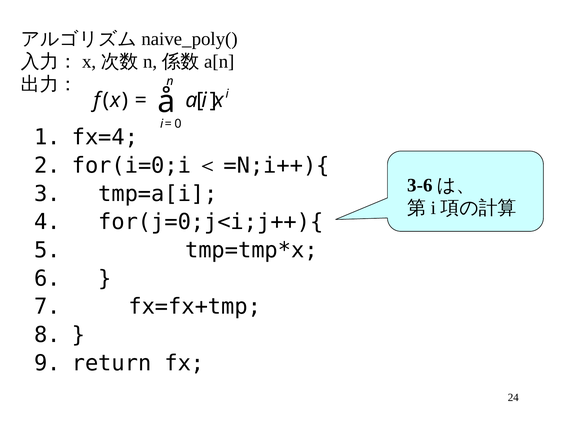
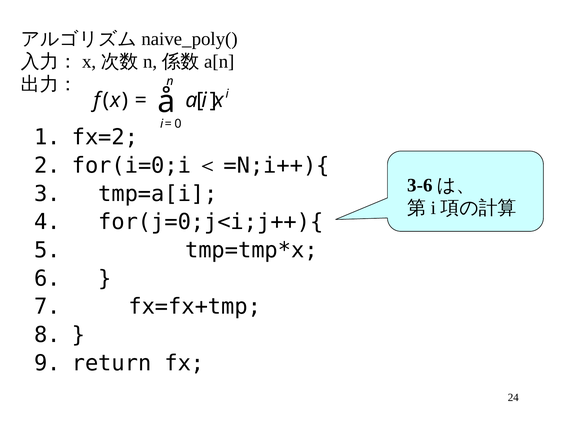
fx=4: fx=4 -> fx=2 (105, 137)
